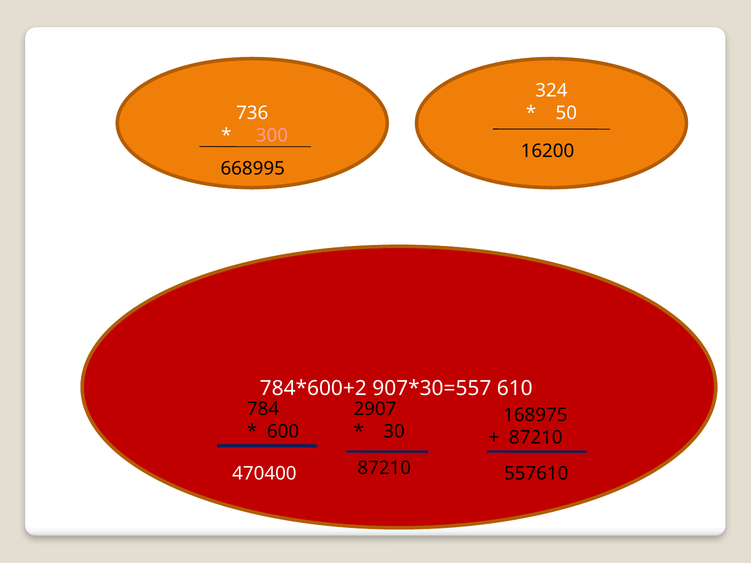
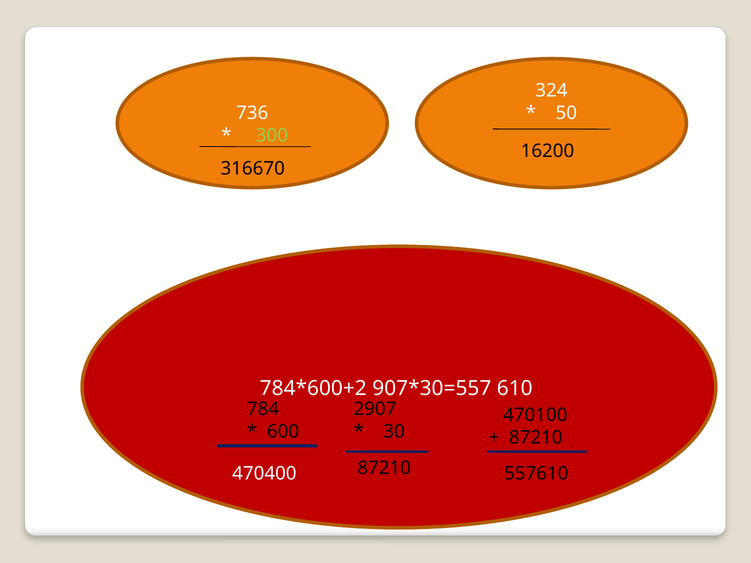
300 colour: pink -> light green (272, 136)
668995: 668995 -> 316670 (253, 169)
168975: 168975 -> 470100 (535, 415)
